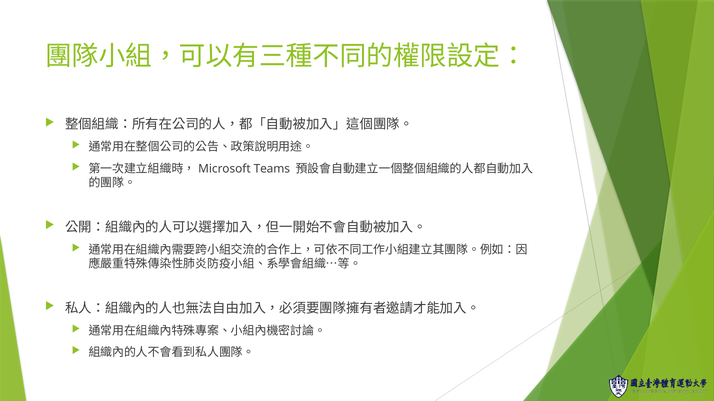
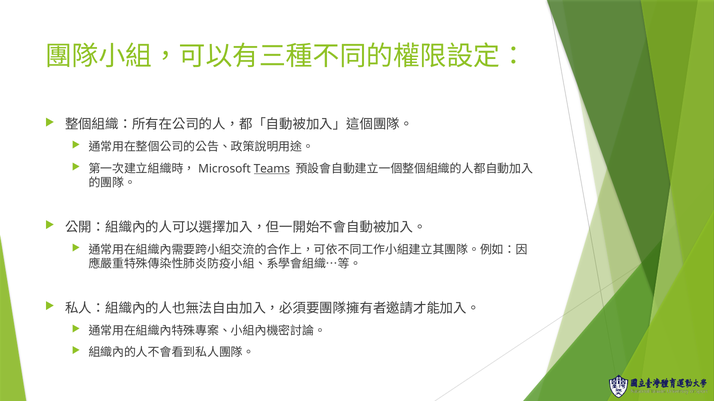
Teams underline: none -> present (272, 169)
